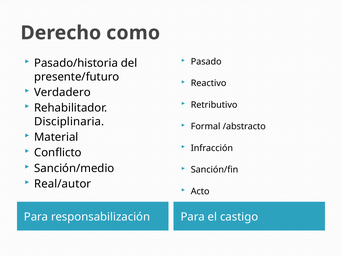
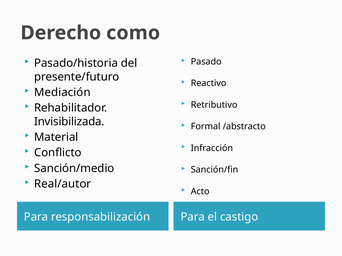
Verdadero: Verdadero -> Mediación (62, 93)
Disciplinaria: Disciplinaria -> Invisibilizada (69, 122)
